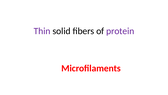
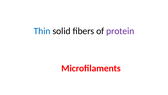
Thin colour: purple -> blue (42, 31)
